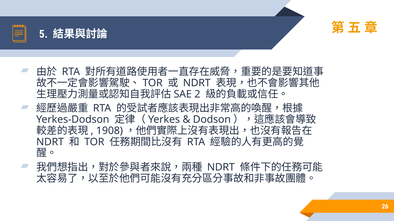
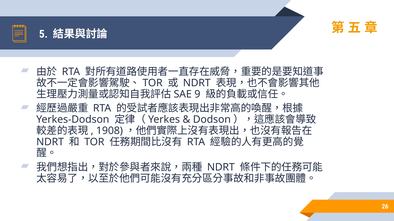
2: 2 -> 9 (197, 94)
